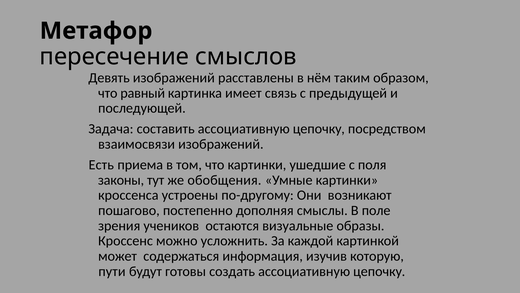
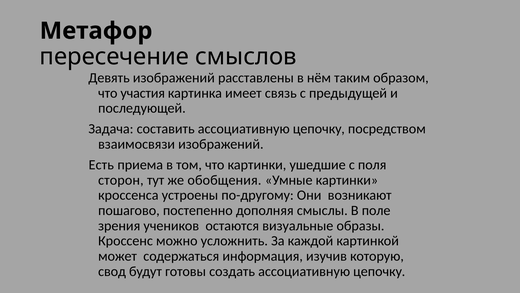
равный: равный -> участия (143, 93)
законы: законы -> сторон (121, 180)
пути: пути -> свод (112, 271)
